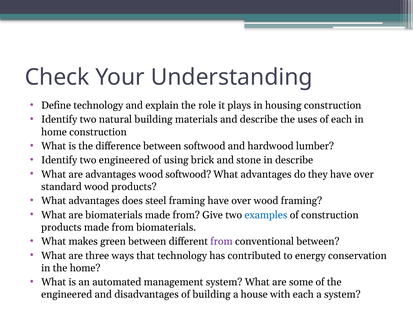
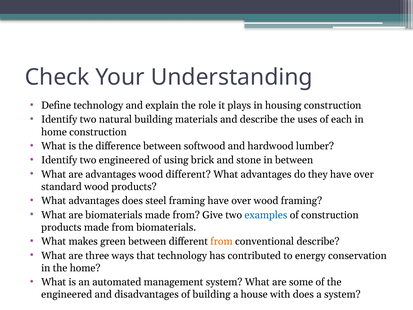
in describe: describe -> between (294, 160)
wood softwood: softwood -> different (188, 174)
from colour: purple -> orange (222, 241)
conventional between: between -> describe (318, 241)
with each: each -> does (303, 294)
